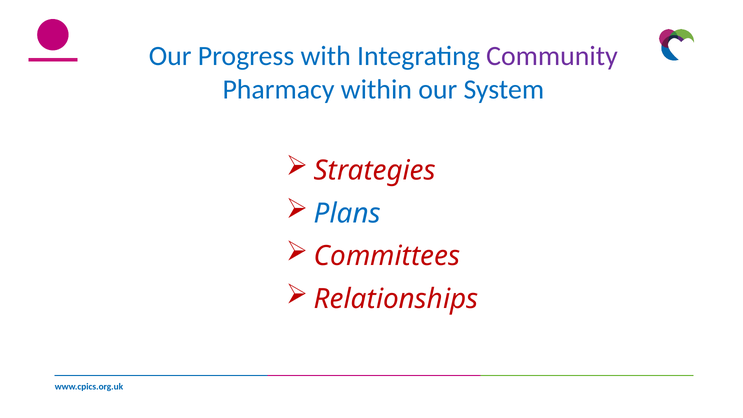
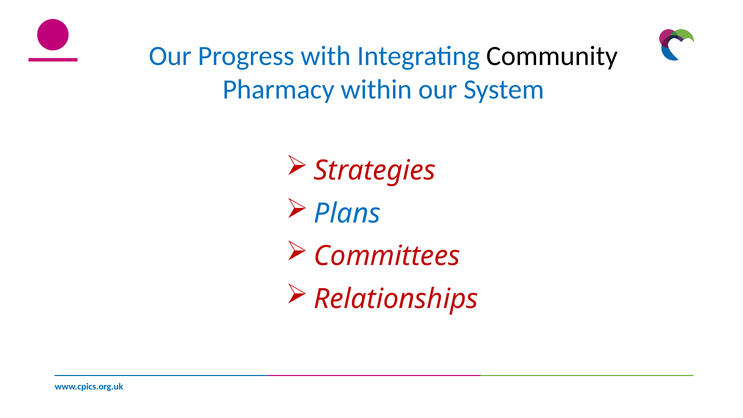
Community colour: purple -> black (552, 56)
